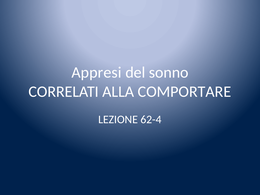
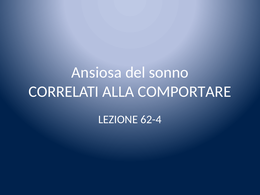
Appresi: Appresi -> Ansiosa (96, 73)
